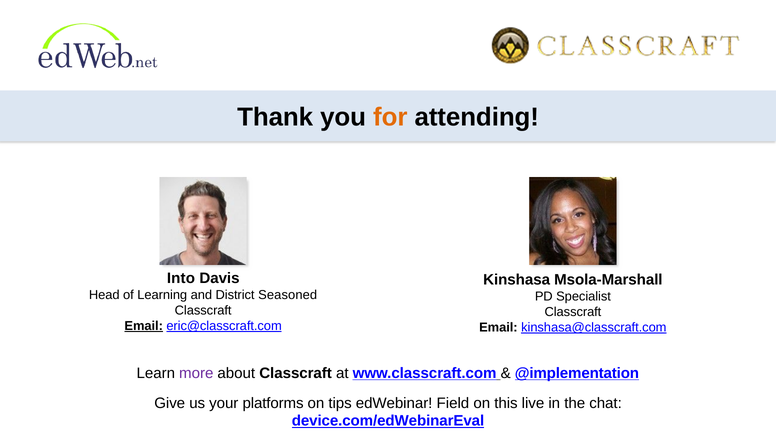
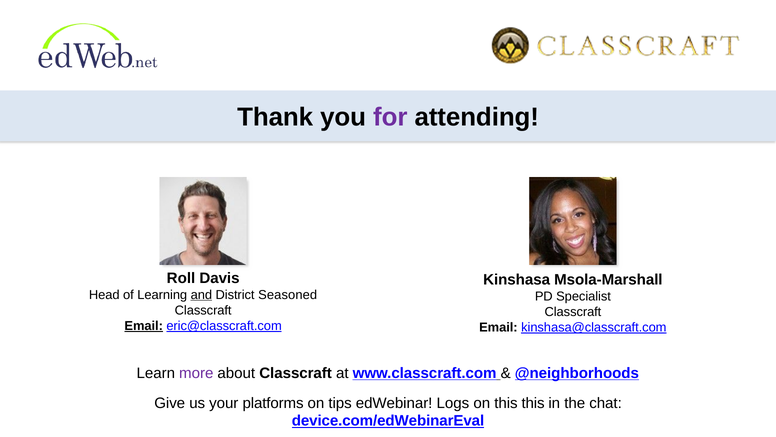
for colour: orange -> purple (390, 117)
Into: Into -> Roll (181, 278)
and underline: none -> present (201, 294)
@implementation: @implementation -> @neighborhoods (577, 373)
Field: Field -> Logs (453, 403)
this live: live -> this (533, 403)
